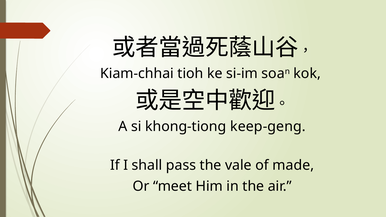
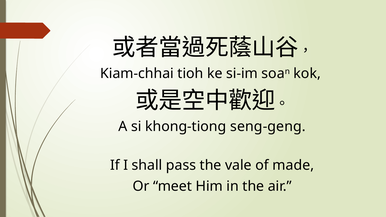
keep-geng: keep-geng -> seng-geng (268, 127)
